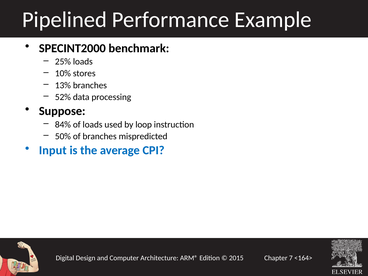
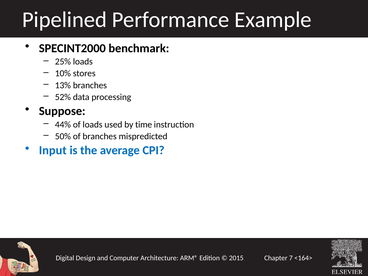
84%: 84% -> 44% (63, 124)
loop: loop -> time (144, 124)
